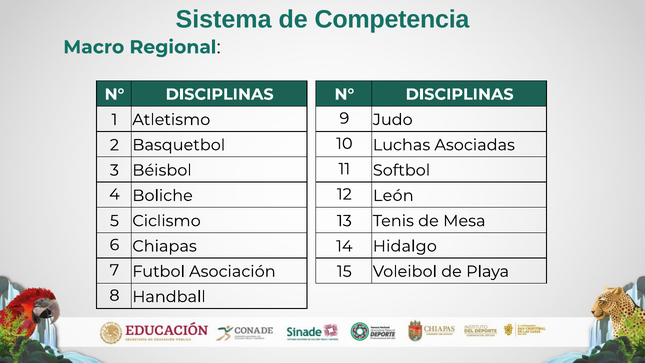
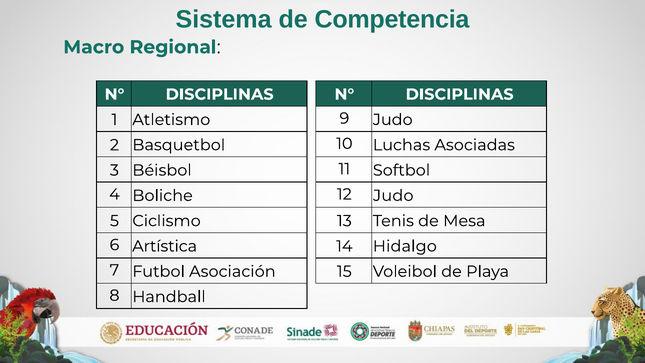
12 León: León -> Judo (393, 196)
Chiapas: Chiapas -> Artística (165, 246)
